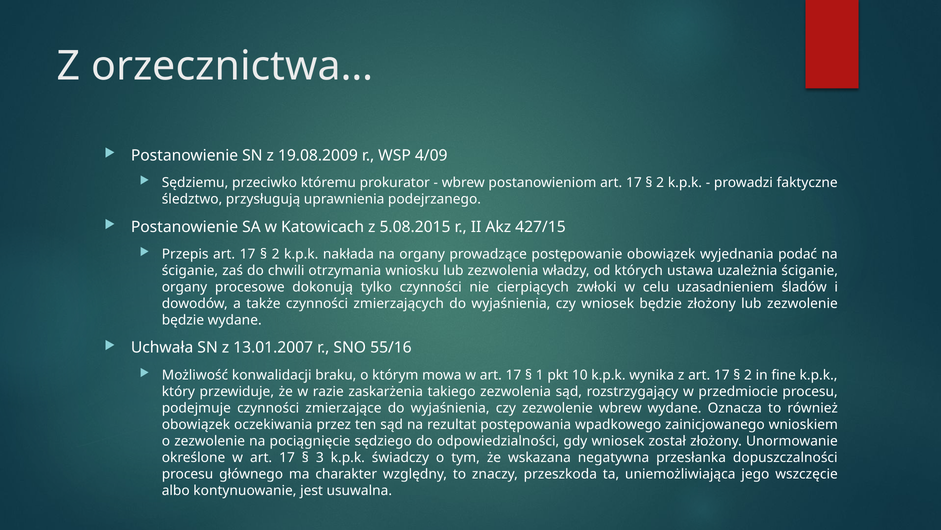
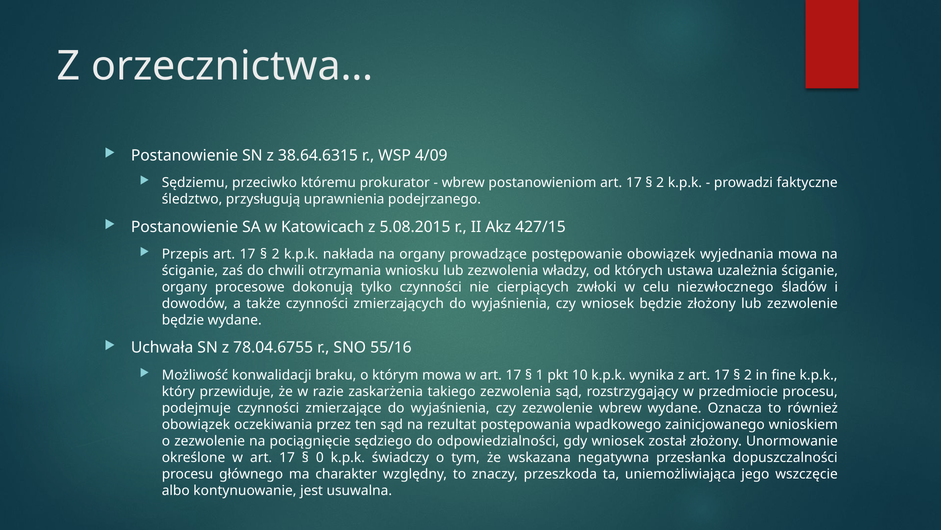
19.08.2009: 19.08.2009 -> 38.64.6315 (318, 155)
wyjednania podać: podać -> mowa (798, 254)
uzasadnieniem: uzasadnieniem -> niezwłocznego (725, 287)
13.01.2007: 13.01.2007 -> 78.04.6755 (273, 347)
3: 3 -> 0 (320, 457)
